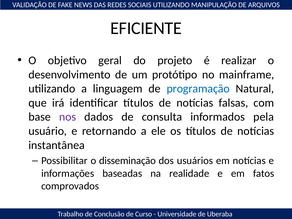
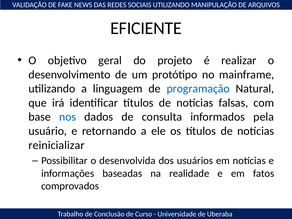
nos colour: purple -> blue (68, 117)
instantânea: instantânea -> reinicializar (57, 145)
disseminação: disseminação -> desenvolvida (127, 161)
